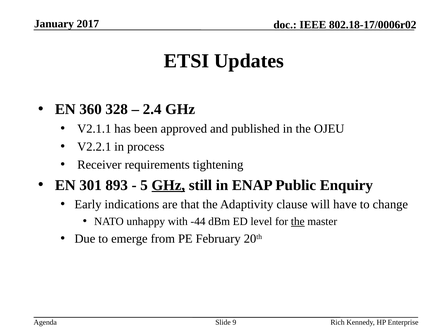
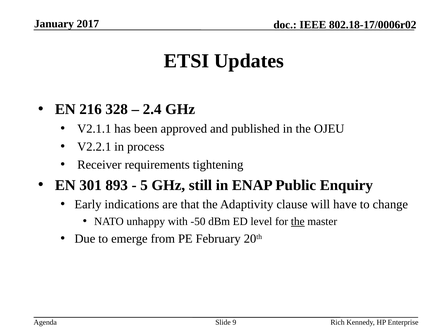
360: 360 -> 216 (91, 109)
GHz underline: present -> none (168, 185)
-44: -44 -> -50 (198, 221)
